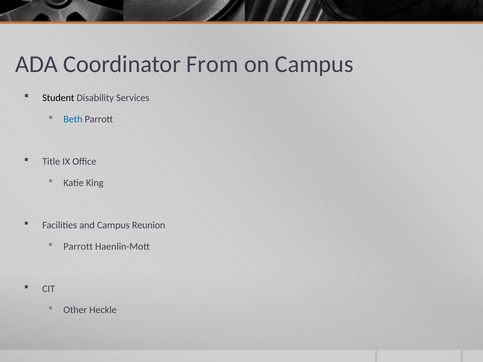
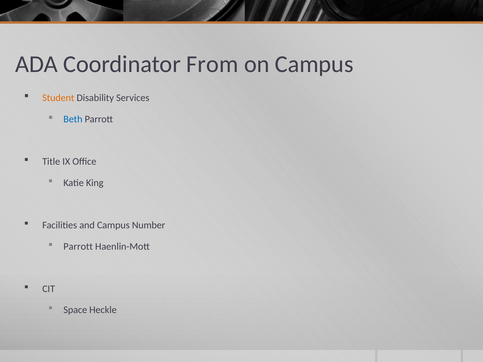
Student colour: black -> orange (58, 98)
Reunion: Reunion -> Number (149, 225)
Other: Other -> Space (75, 310)
